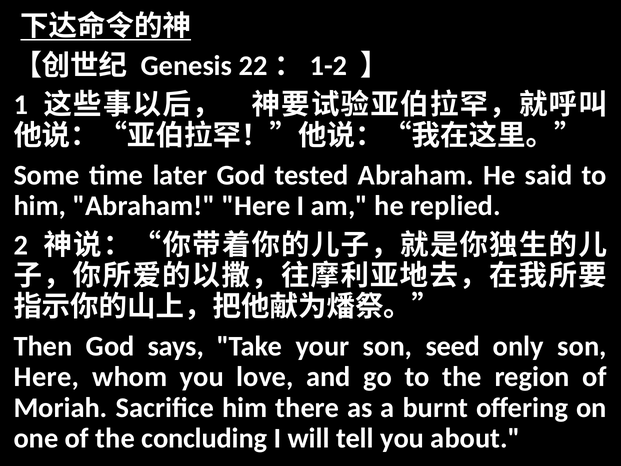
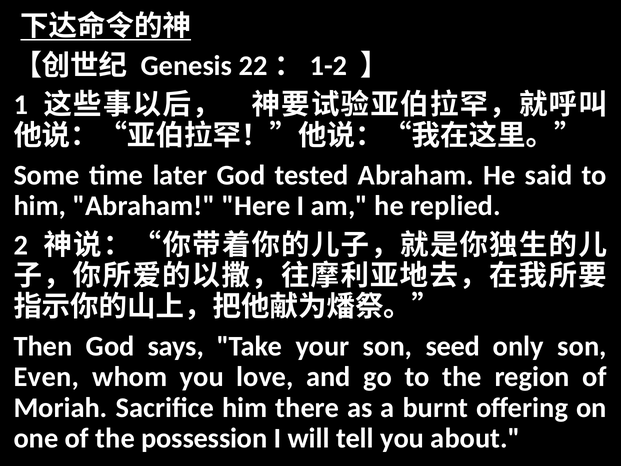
Here: Here -> Even (46, 377)
concluding: concluding -> possession (204, 438)
